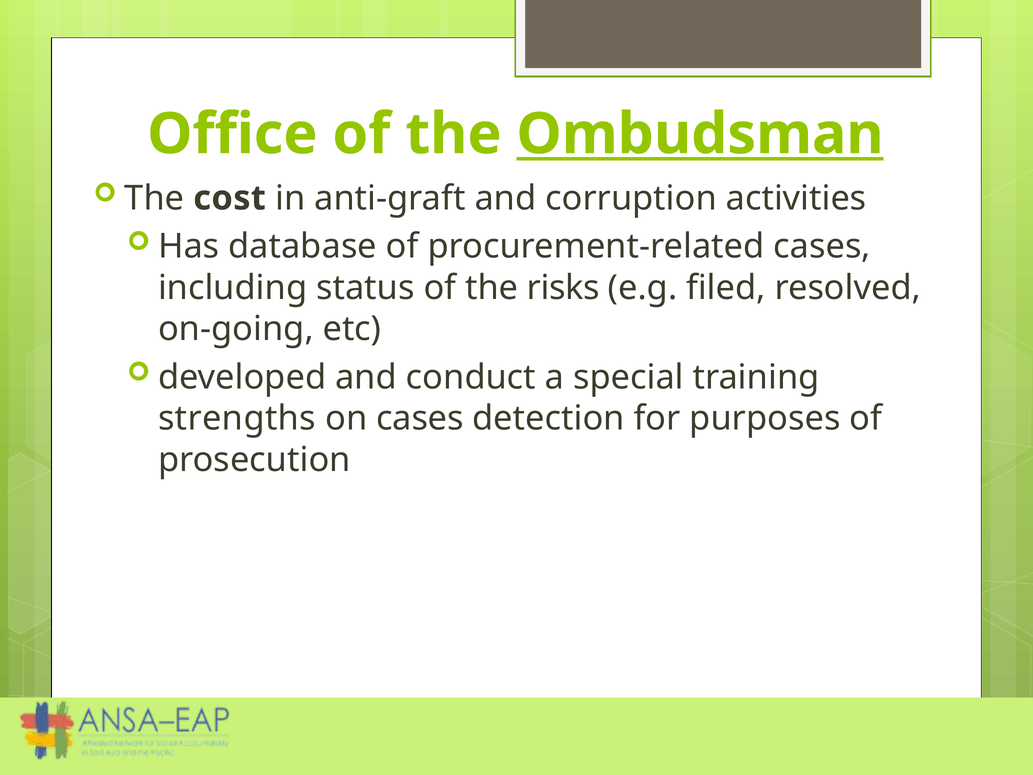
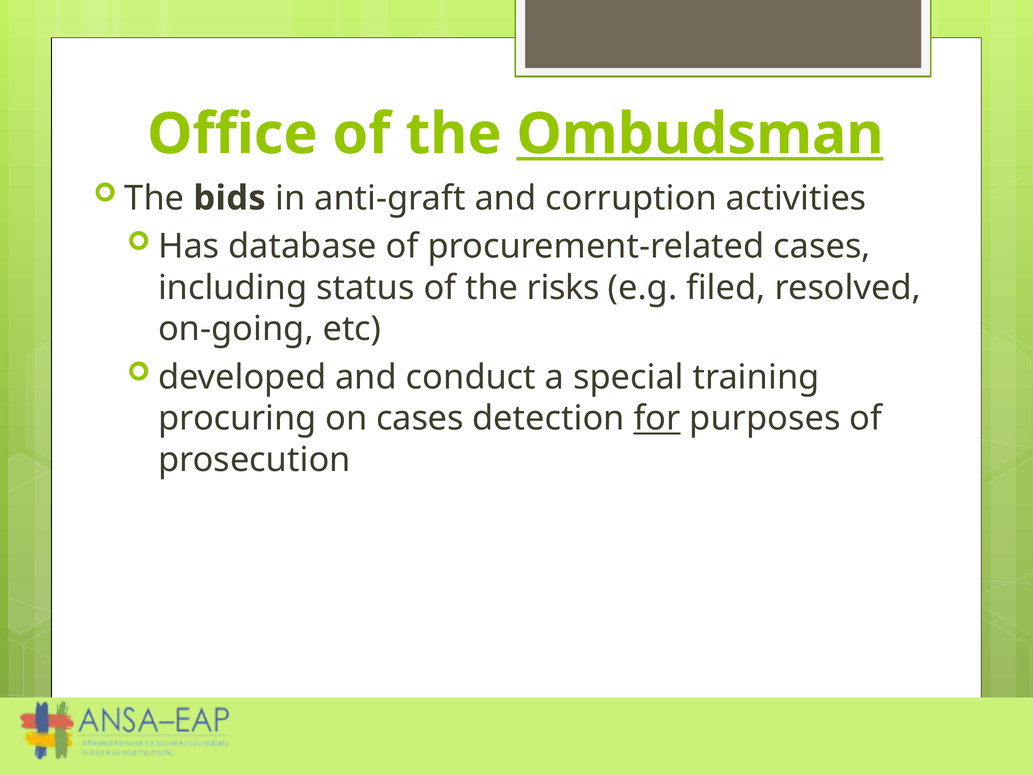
cost: cost -> bids (230, 198)
strengths: strengths -> procuring (237, 418)
for underline: none -> present (657, 418)
